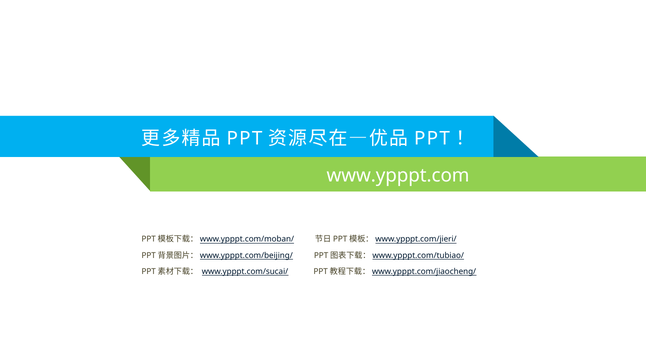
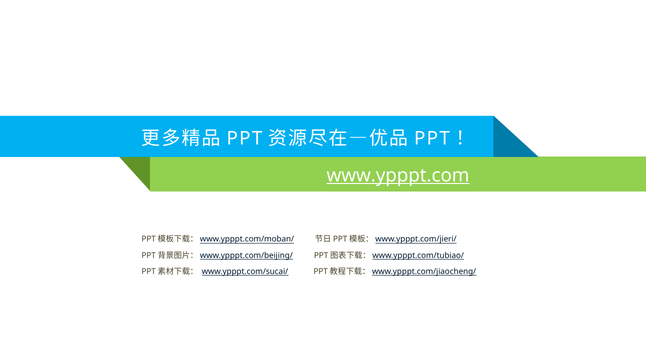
www.ypppt.com underline: none -> present (398, 175)
